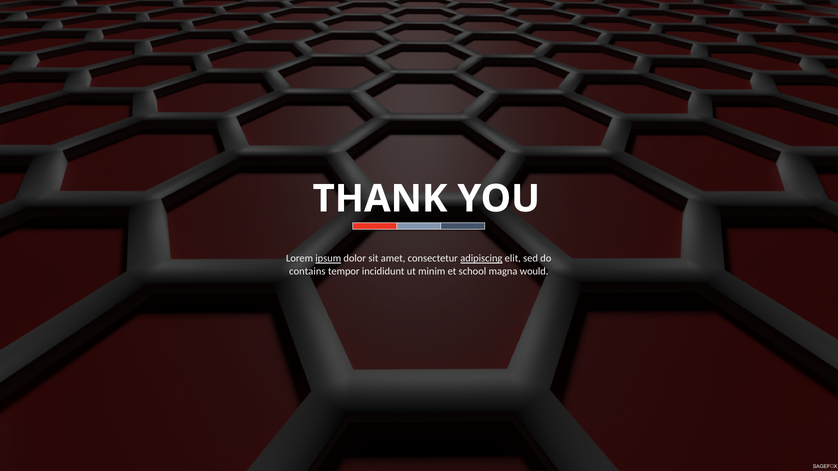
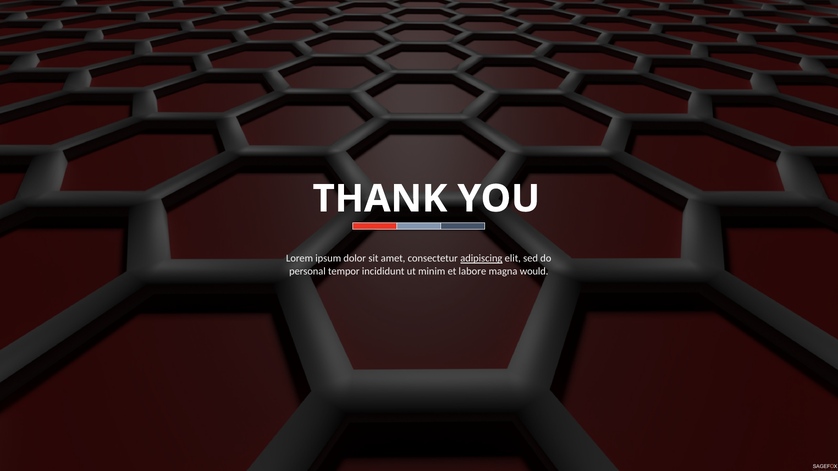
ipsum underline: present -> none (328, 259)
contains: contains -> personal (307, 271)
school: school -> labore (472, 271)
